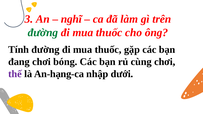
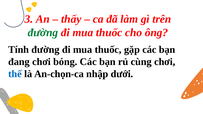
nghĩ: nghĩ -> thấy (71, 19)
thế colour: purple -> blue (15, 74)
An-hạng-ca: An-hạng-ca -> An-chọn-ca (59, 74)
